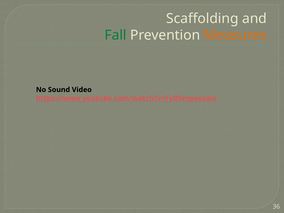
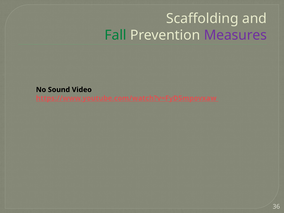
Measures colour: orange -> purple (235, 35)
